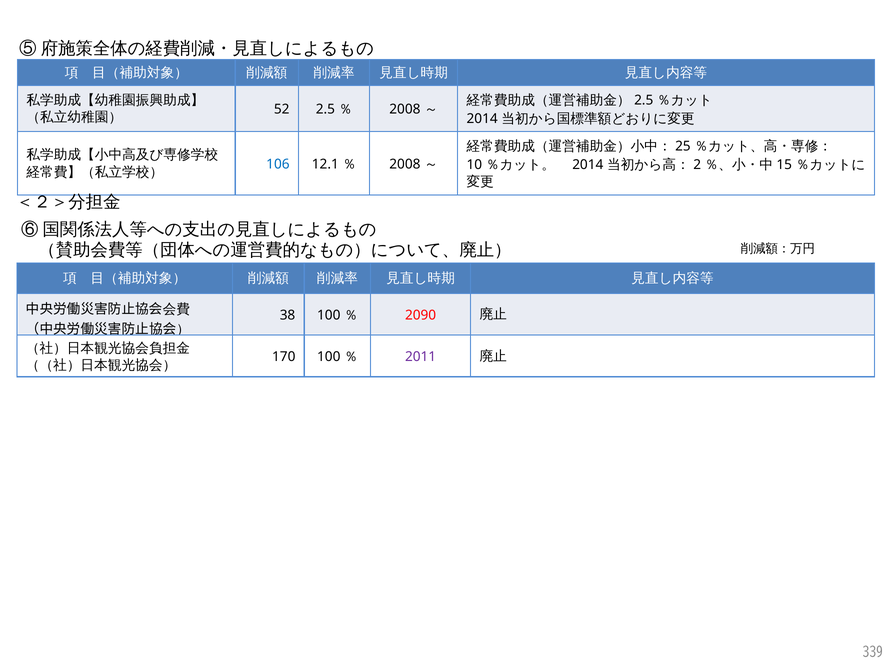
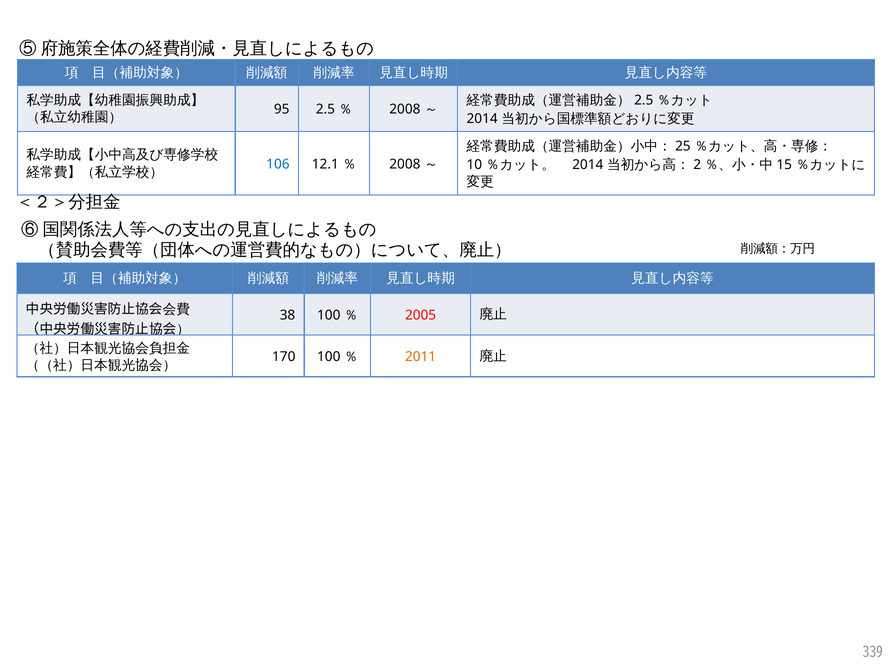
52: 52 -> 95 (282, 109)
2090: 2090 -> 2005 (421, 315)
2011 colour: purple -> orange (421, 357)
